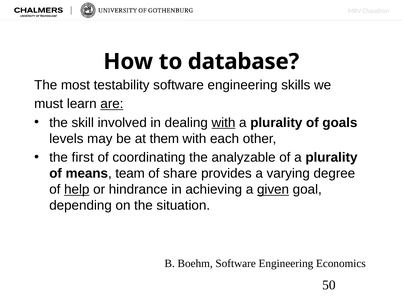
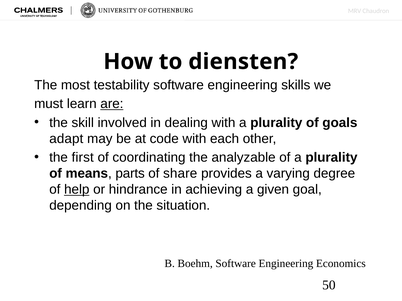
database: database -> diensten (243, 62)
with underline: present -> none (223, 123)
levels: levels -> adapt (66, 139)
them: them -> code (164, 139)
team: team -> parts (130, 174)
given underline: present -> none (273, 190)
